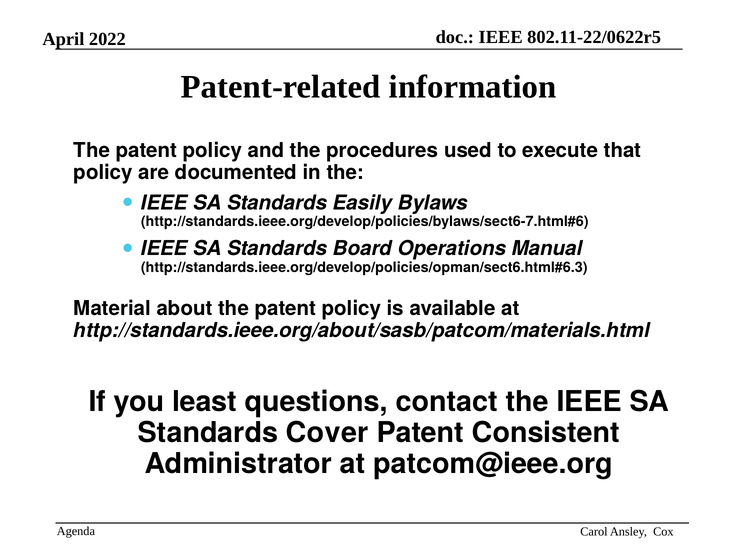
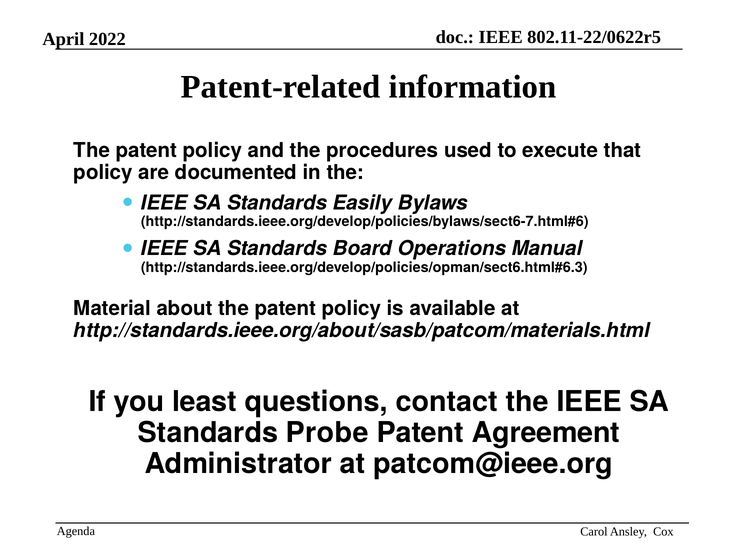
Cover: Cover -> Probe (327, 432)
Consistent: Consistent -> Agreement (546, 432)
